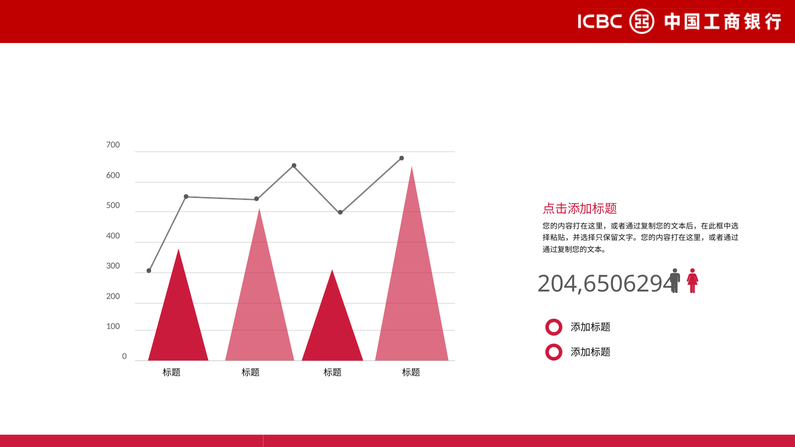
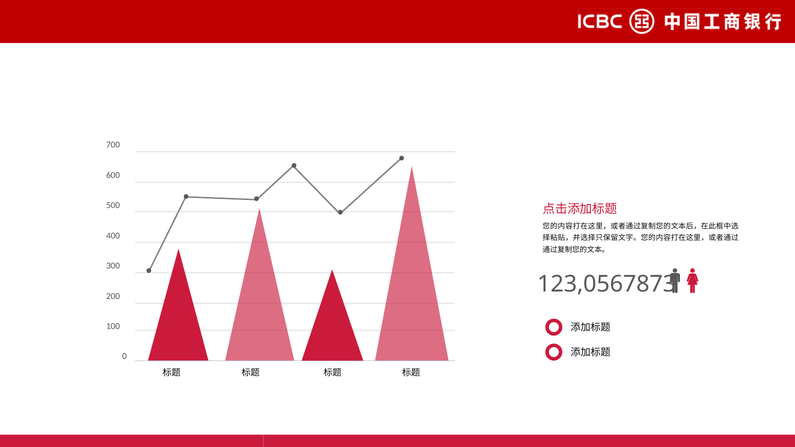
204,6506294: 204,6506294 -> 123,0567873 (607, 284)
